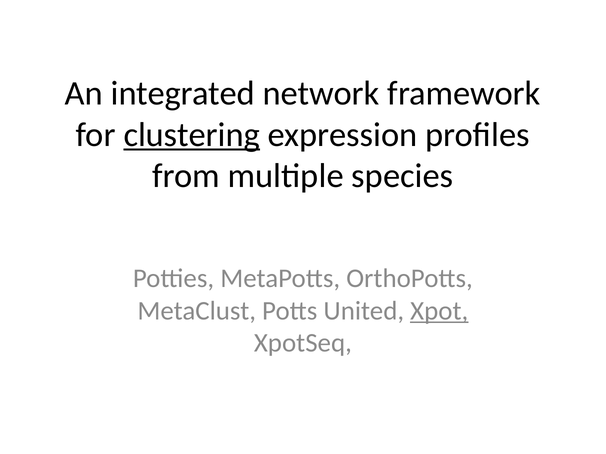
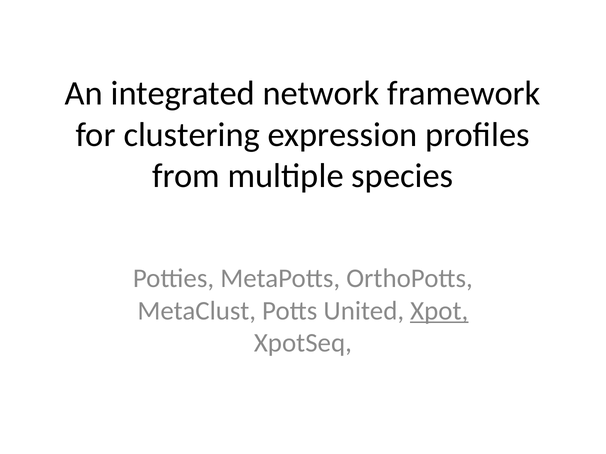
clustering underline: present -> none (192, 135)
